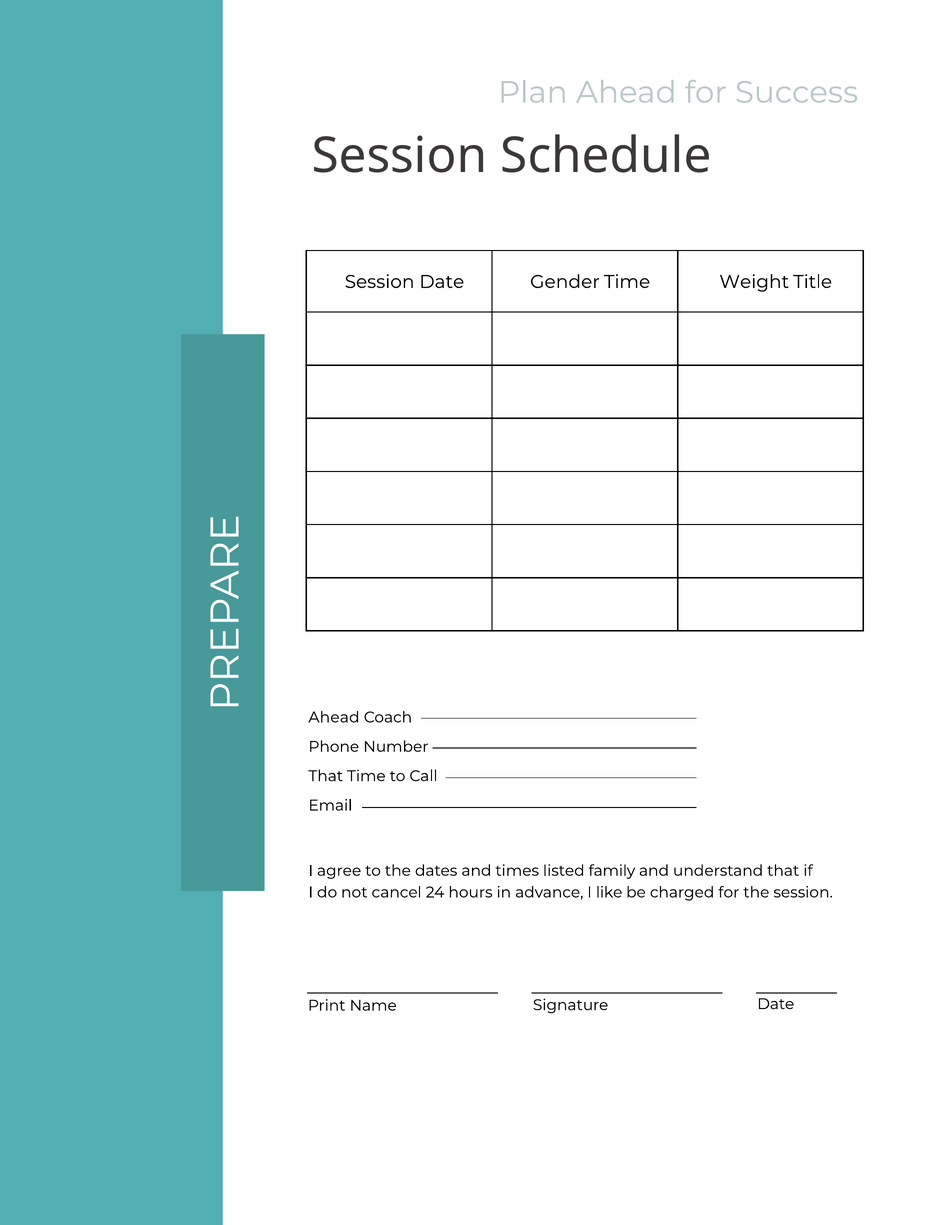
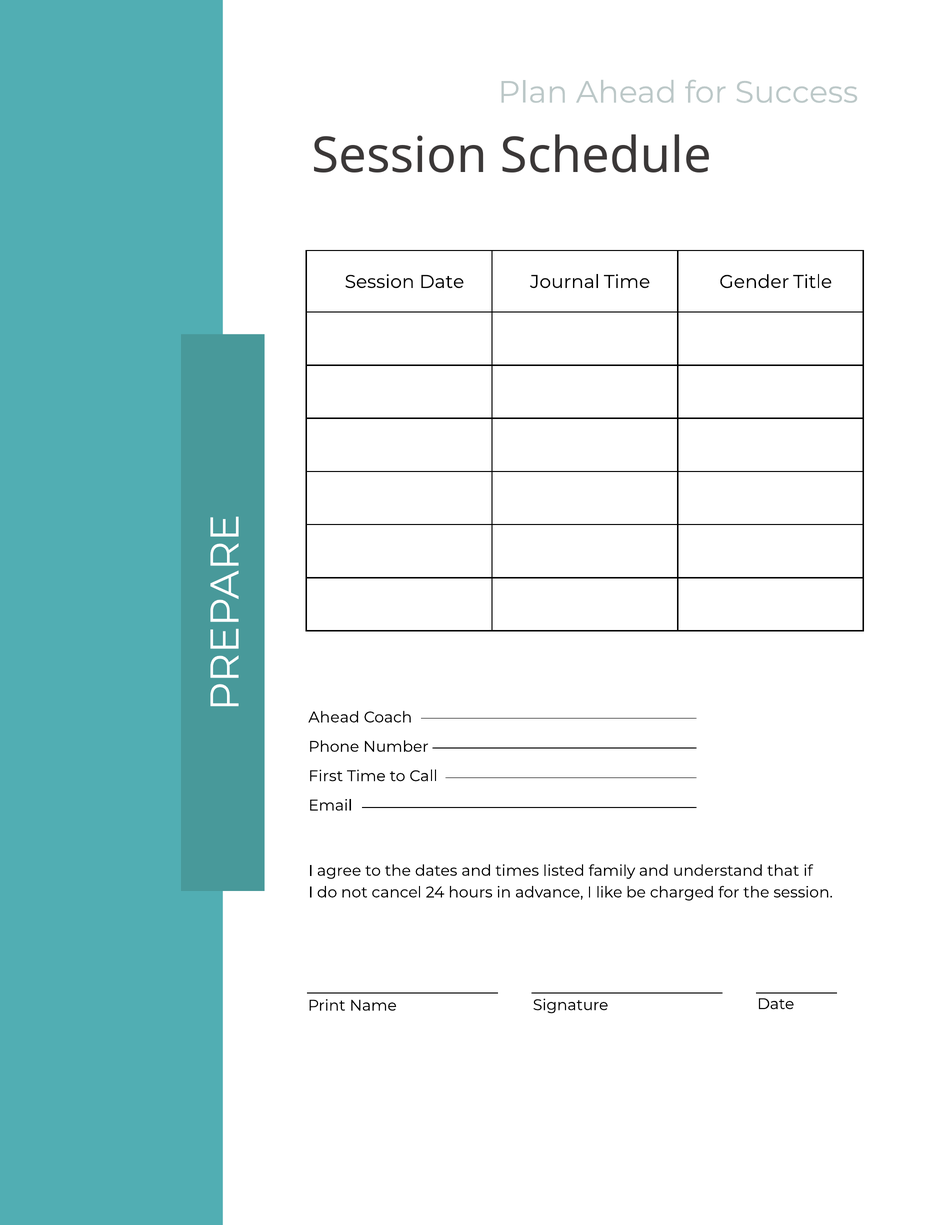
Gender: Gender -> Journal (565, 282)
Weight: Weight -> Gender (754, 282)
That: That -> First (326, 776)
